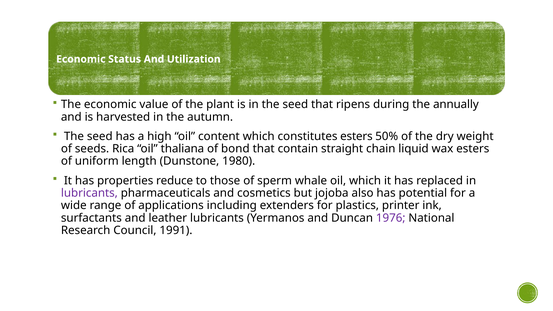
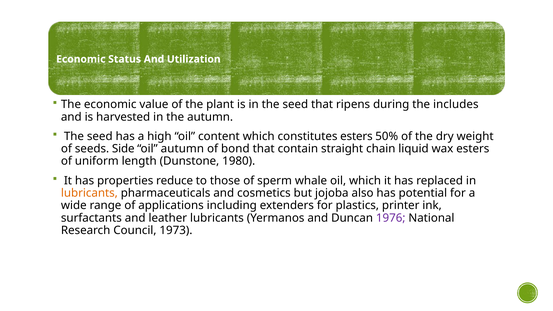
annually: annually -> includes (456, 104)
Rica: Rica -> Side (123, 149)
oil thaliana: thaliana -> autumn (182, 149)
lubricants colour: purple -> orange (89, 193)
1991: 1991 -> 1973 (176, 230)
